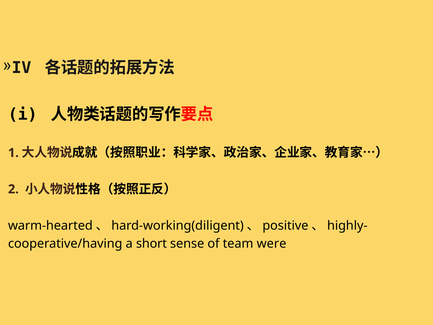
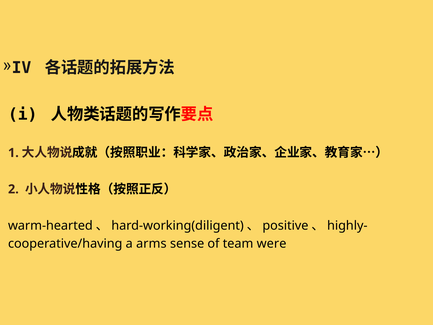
short: short -> arms (151, 244)
